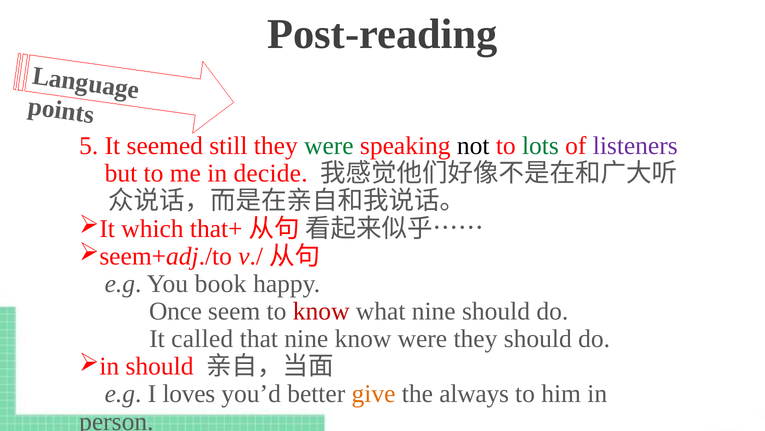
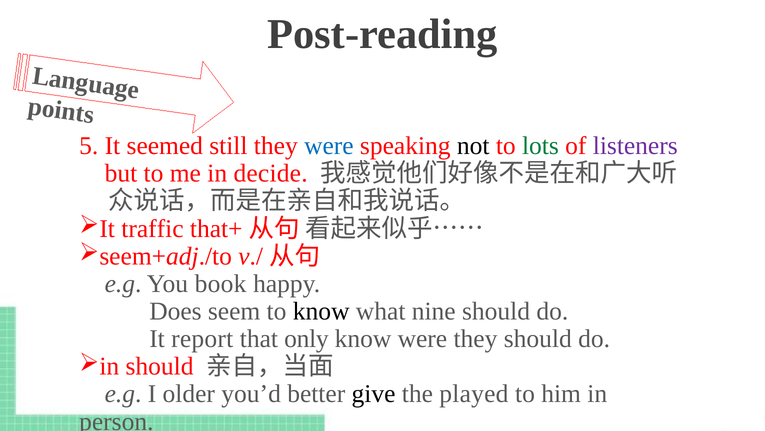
were colour: green -> blue (329, 146)
which: which -> traffic (152, 228)
Once: Once -> Does (175, 311)
know colour: red -> black (321, 311)
called: called -> report (202, 338)
that nine: nine -> only (306, 338)
loves: loves -> older (189, 393)
give colour: orange -> black (374, 393)
always: always -> played (474, 393)
